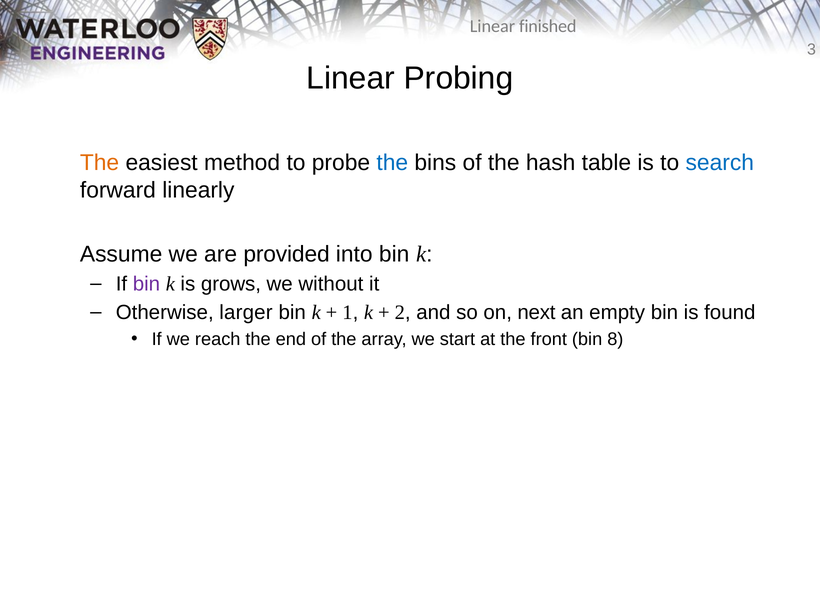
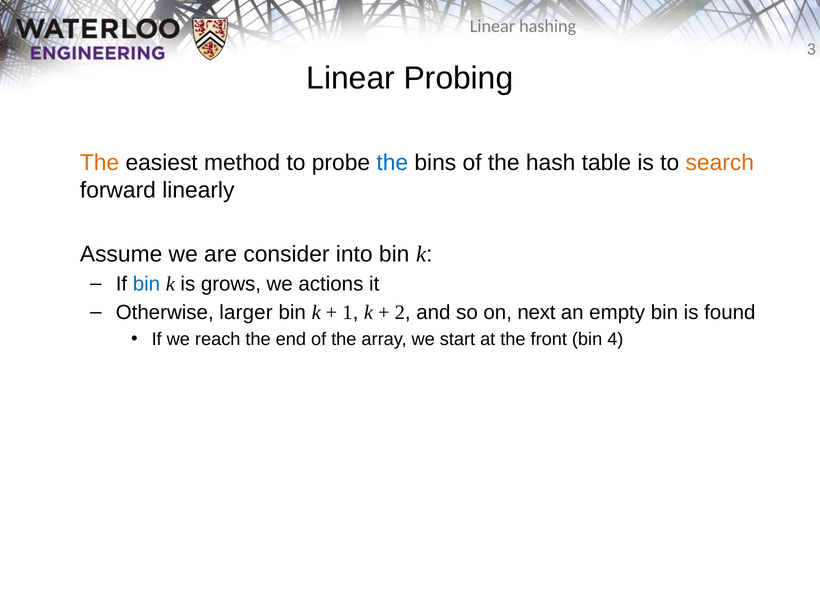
finished: finished -> hashing (548, 26)
search colour: blue -> orange (720, 163)
provided: provided -> consider (286, 254)
bin colour: purple -> blue (147, 284)
without: without -> actions (331, 284)
8: 8 -> 4 (615, 339)
